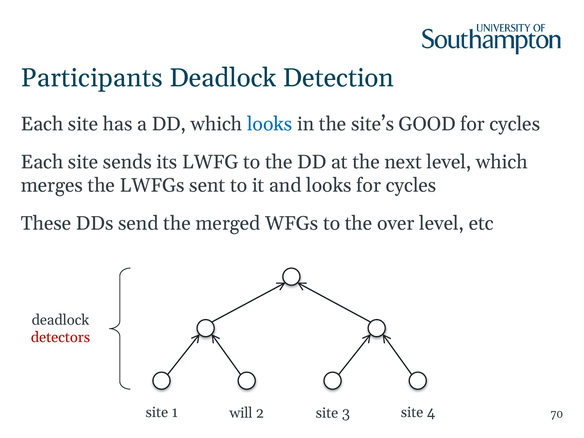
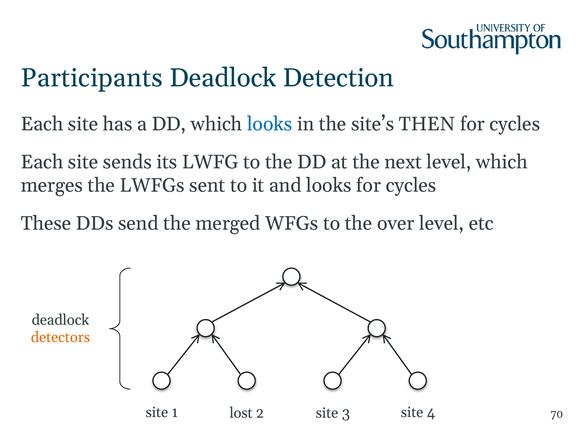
GOOD: GOOD -> THEN (427, 124)
detectors colour: red -> orange (60, 337)
will: will -> lost (241, 413)
